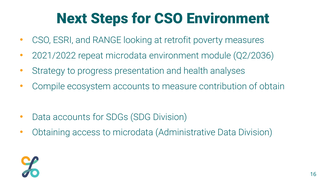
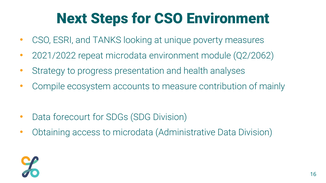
RANGE: RANGE -> TANKS (107, 40)
retrofit: retrofit -> unique (178, 40)
Q2/2036: Q2/2036 -> Q2/2062 (254, 56)
obtain: obtain -> mainly (272, 87)
Data accounts: accounts -> forecourt (72, 117)
